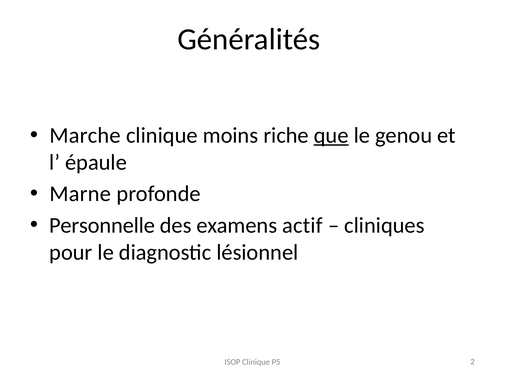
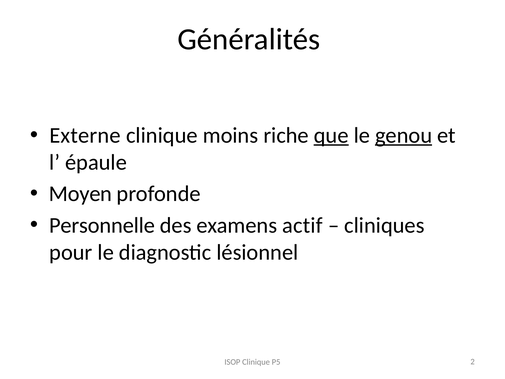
Marche: Marche -> Externe (85, 135)
genou underline: none -> present (404, 135)
Marne: Marne -> Moyen (80, 194)
